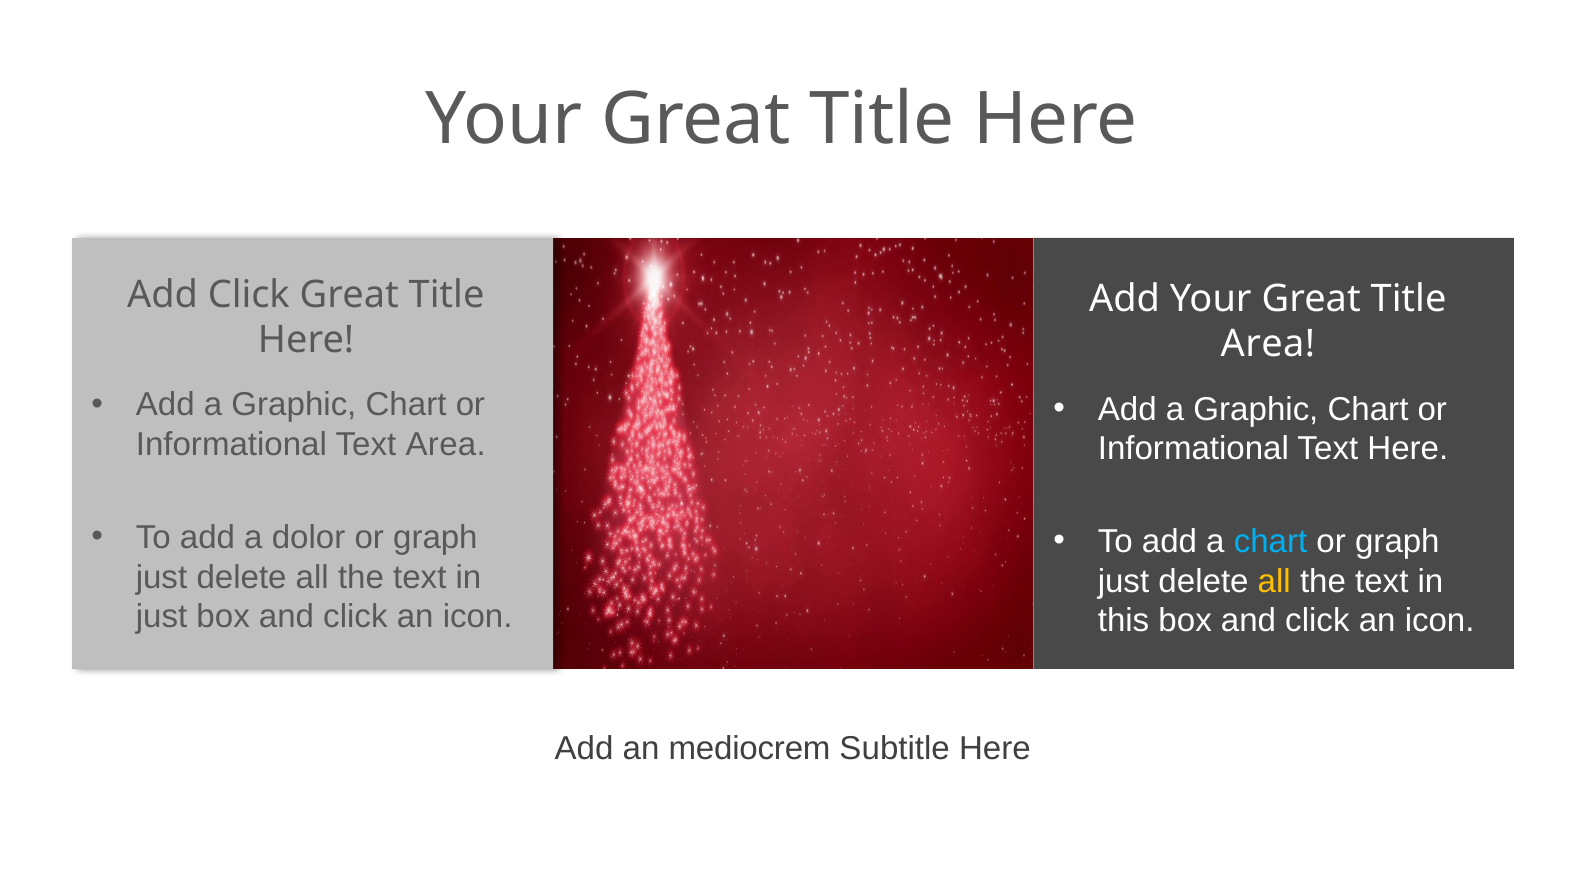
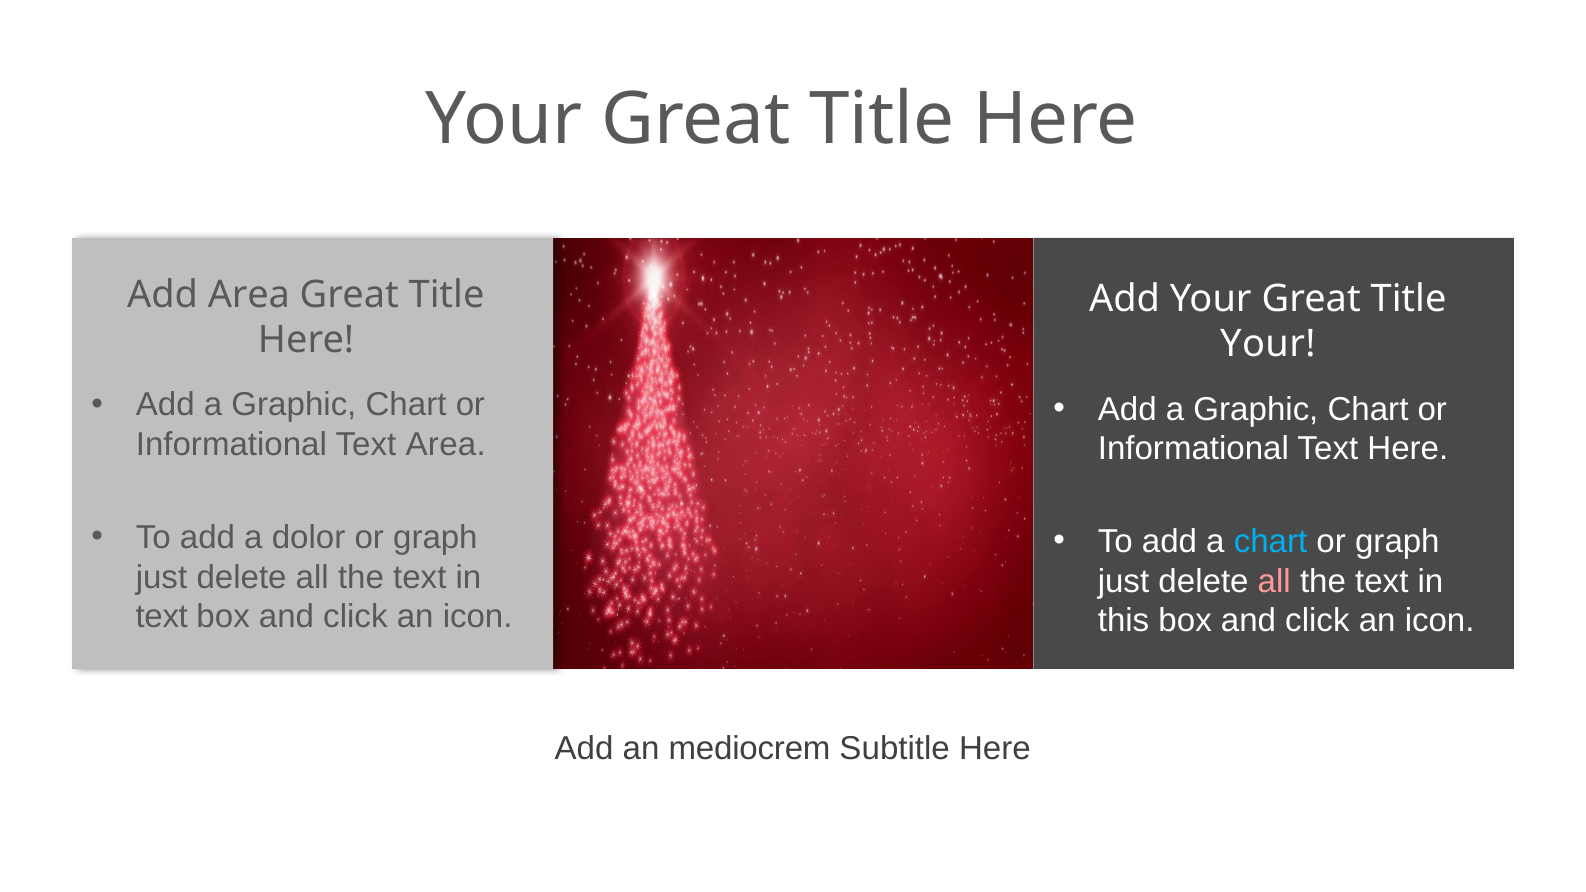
Add Click: Click -> Area (249, 295)
Area: Area -> Your (1268, 344)
all colour: yellow -> pink (1274, 581)
just: just -> text (162, 617)
